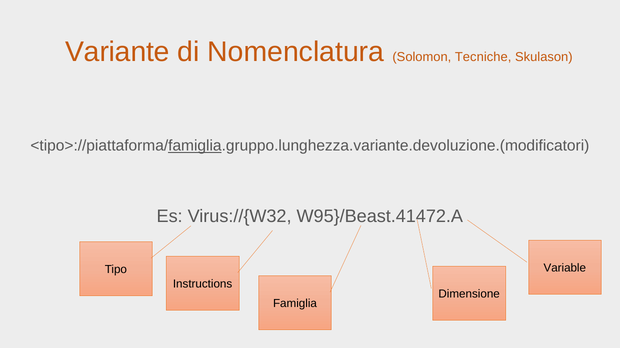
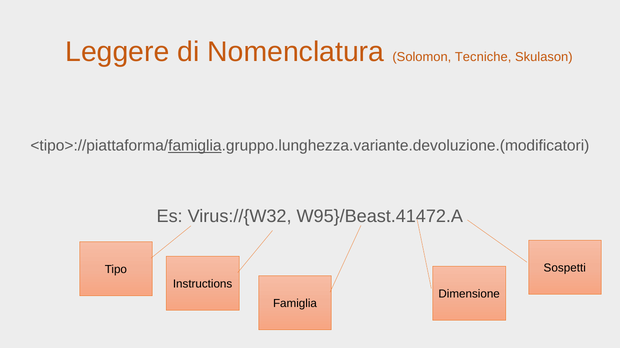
Variante: Variante -> Leggere (117, 52)
Variable: Variable -> Sospetti (565, 268)
